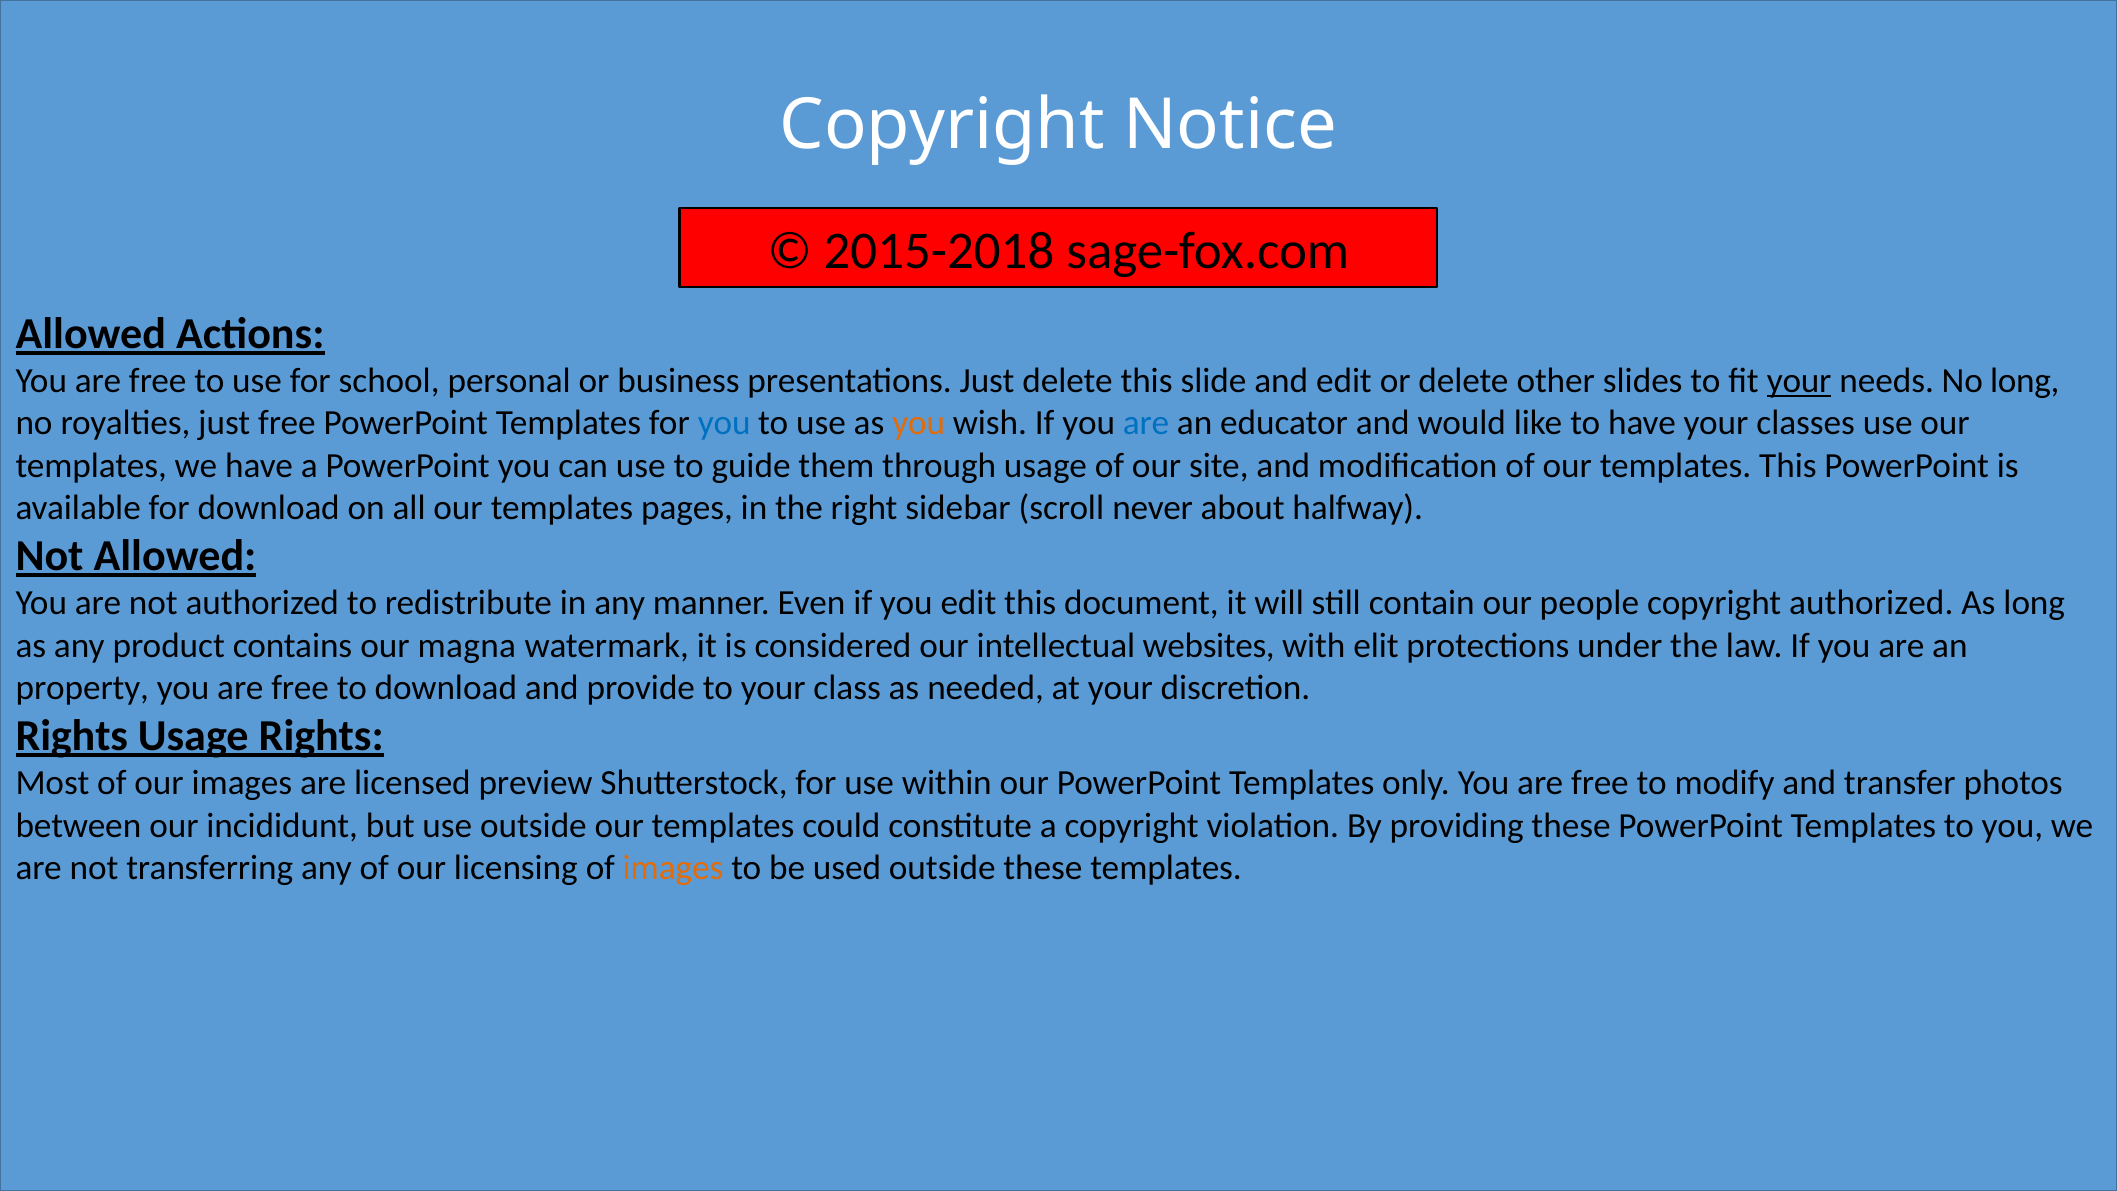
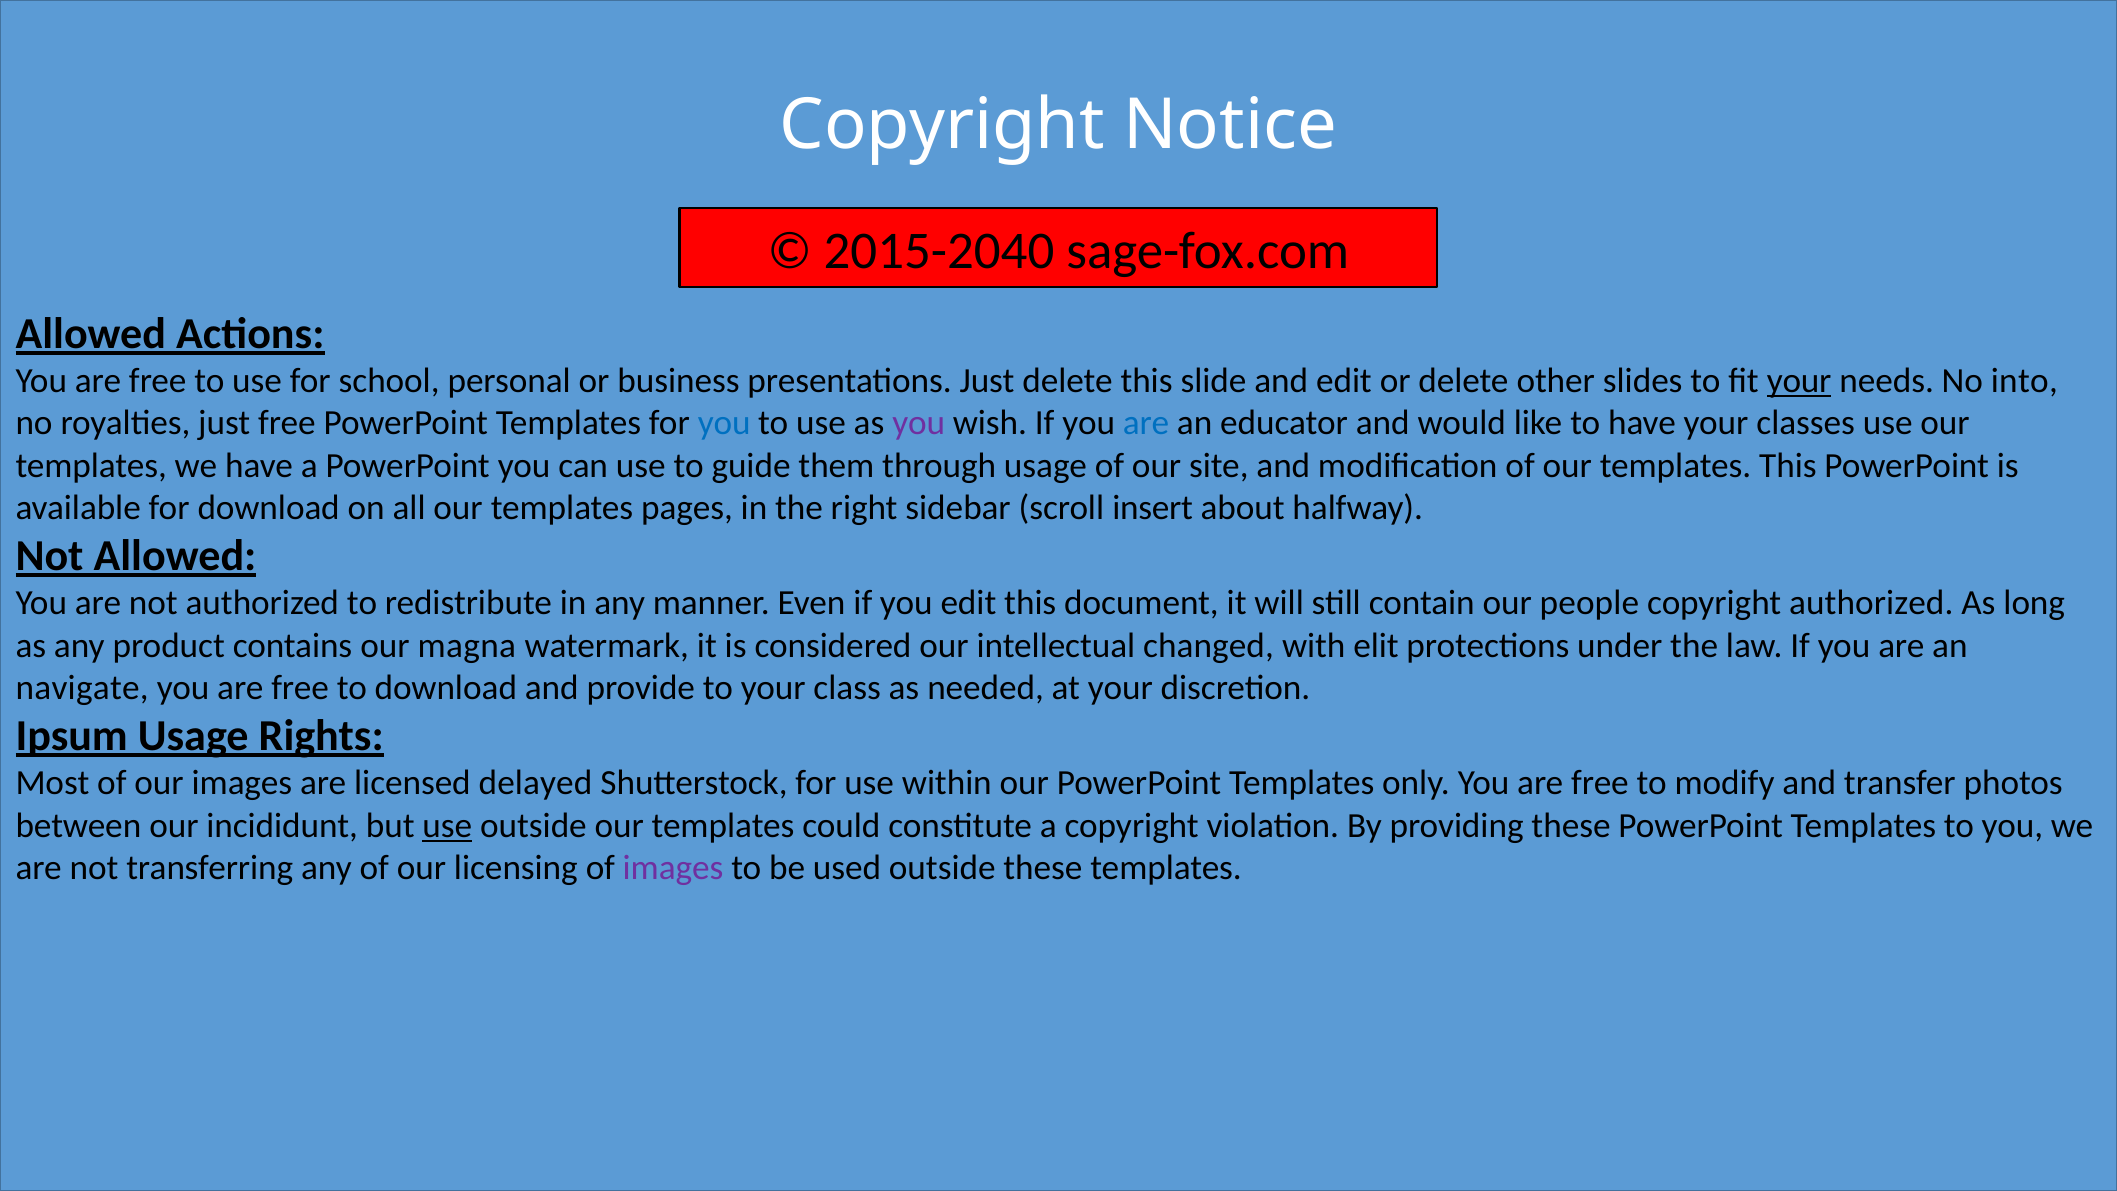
2015-2018: 2015-2018 -> 2015-2040 (939, 251)
No long: long -> into (2024, 381)
you colour: orange -> purple (919, 423)
never: never -> insert (1153, 508)
websites: websites -> changed (1208, 645)
property: property -> navigate (82, 688)
Rights: Rights -> Ipsum (72, 736)
preview: preview -> delayed (535, 783)
use underline: none -> present (447, 825)
images colour: orange -> purple (673, 868)
